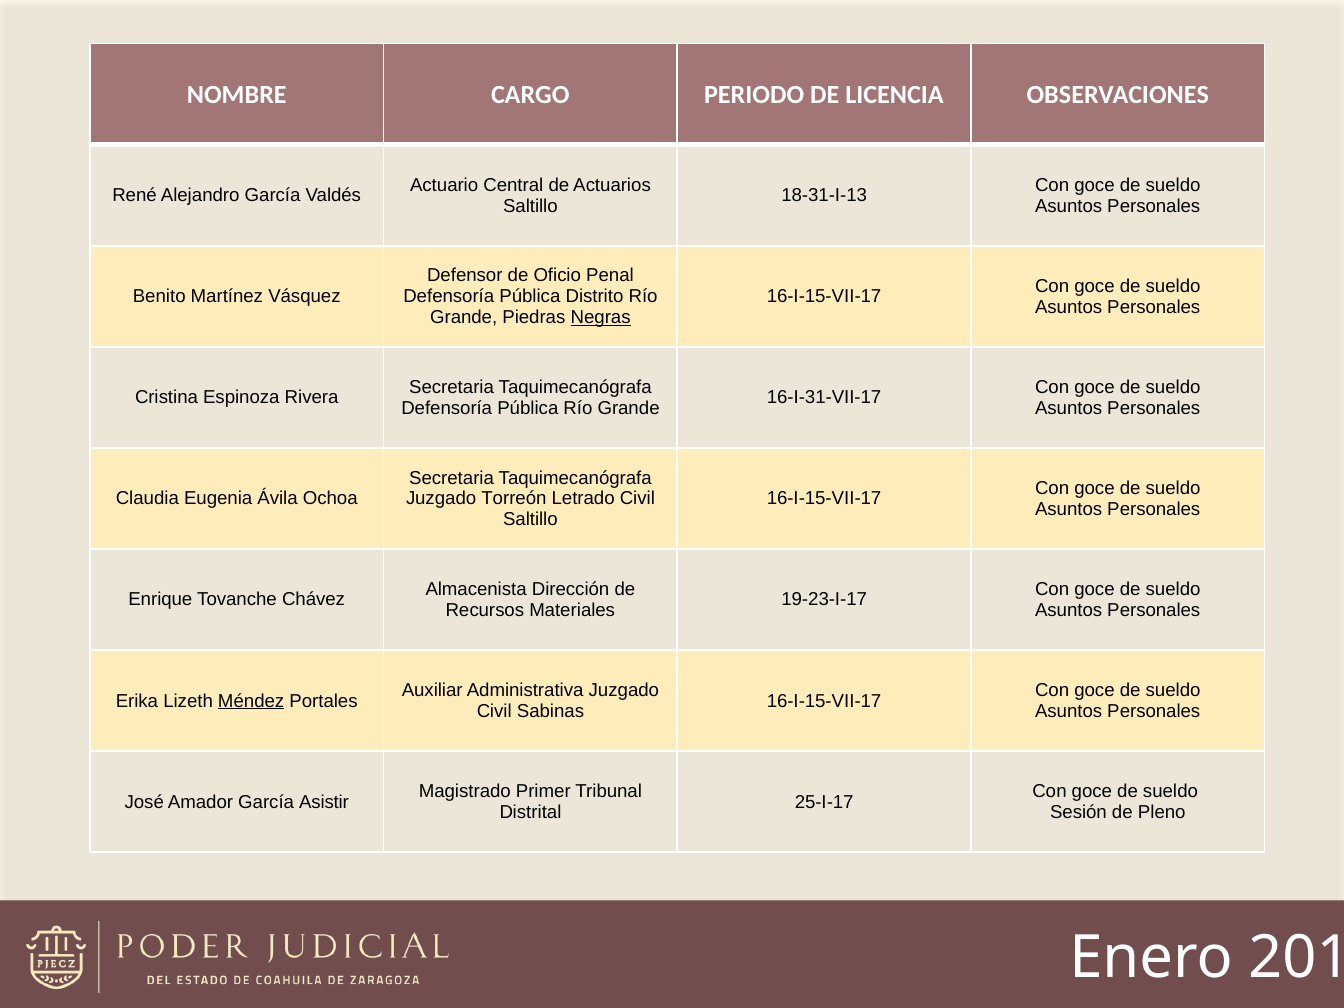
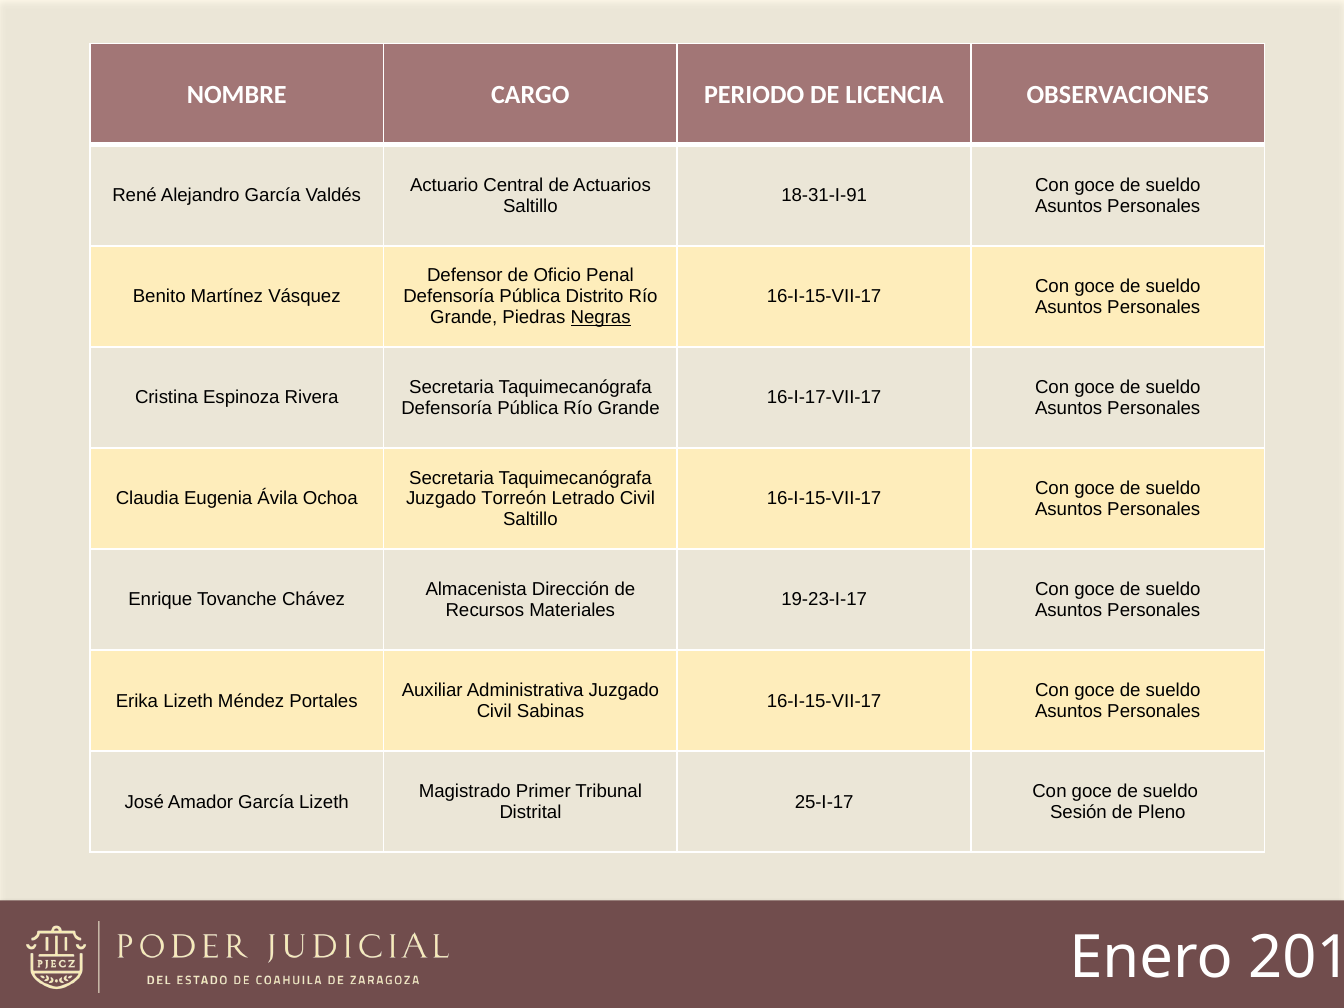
18-31-I-13: 18-31-I-13 -> 18-31-I-91 (824, 196)
16-I-31-VII-17: 16-I-31-VII-17 -> 16-I-17-VII-17 (824, 398)
Méndez underline: present -> none (251, 701)
García Asistir: Asistir -> Lizeth (324, 802)
